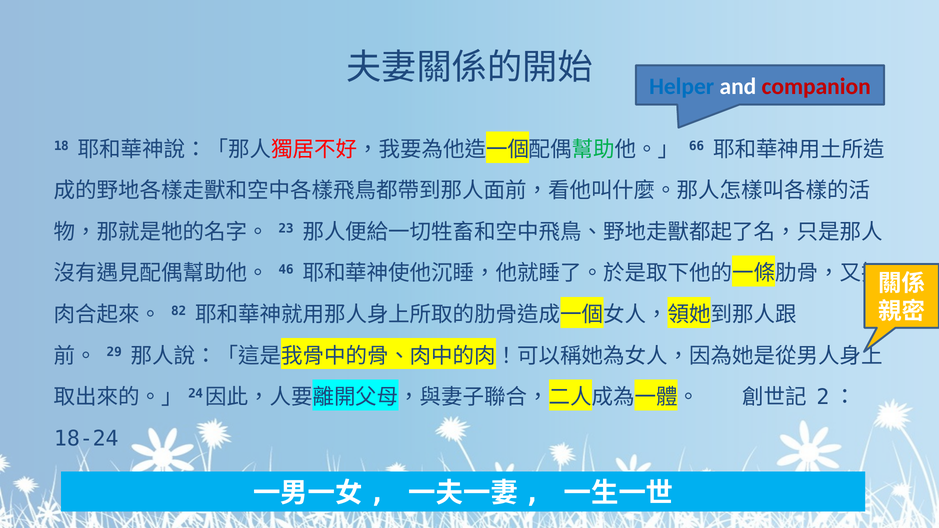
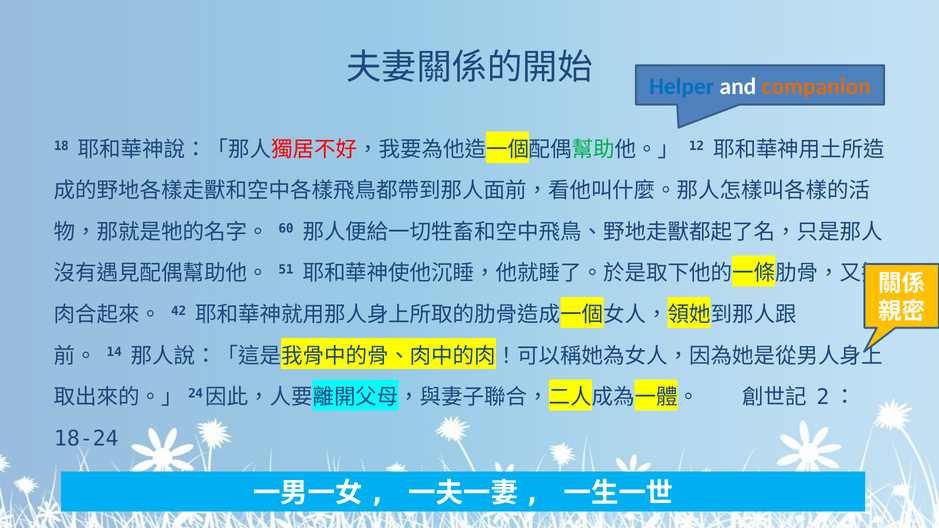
companion colour: red -> orange (816, 87)
66: 66 -> 12 (697, 146)
23: 23 -> 60 (286, 229)
46: 46 -> 51 (286, 270)
82: 82 -> 42 (179, 311)
29: 29 -> 14 (114, 352)
